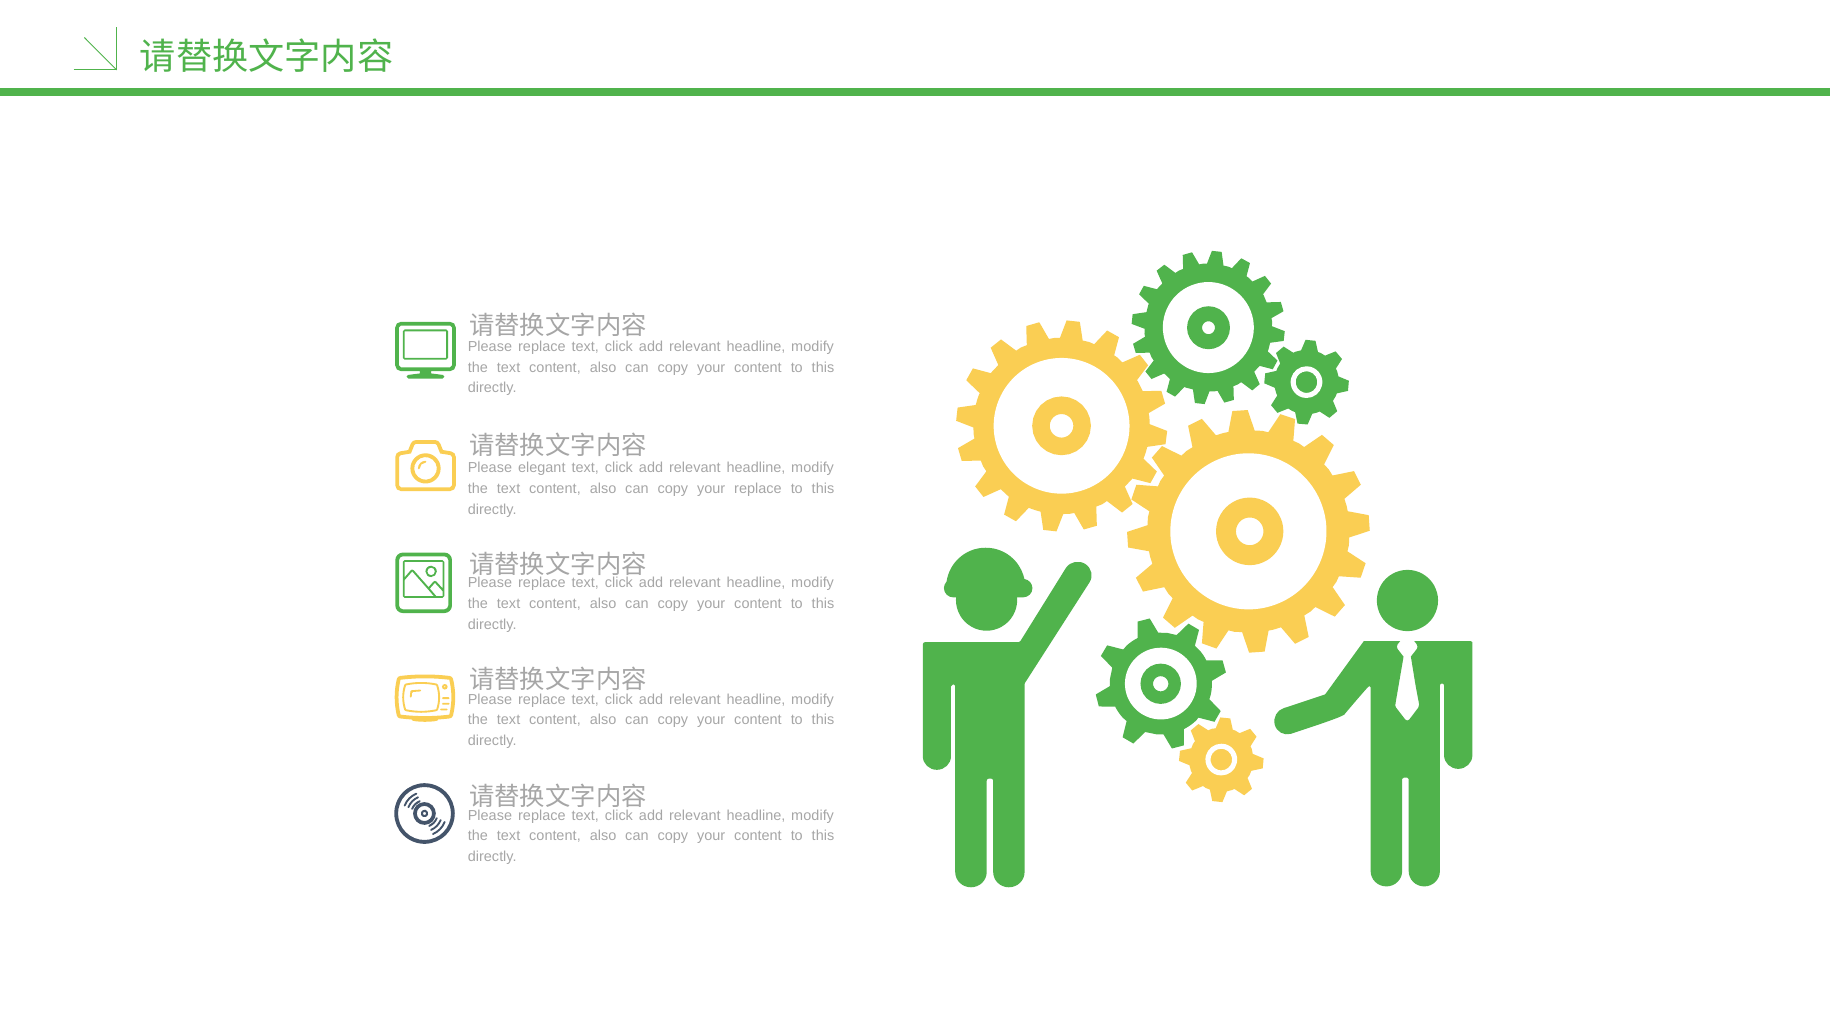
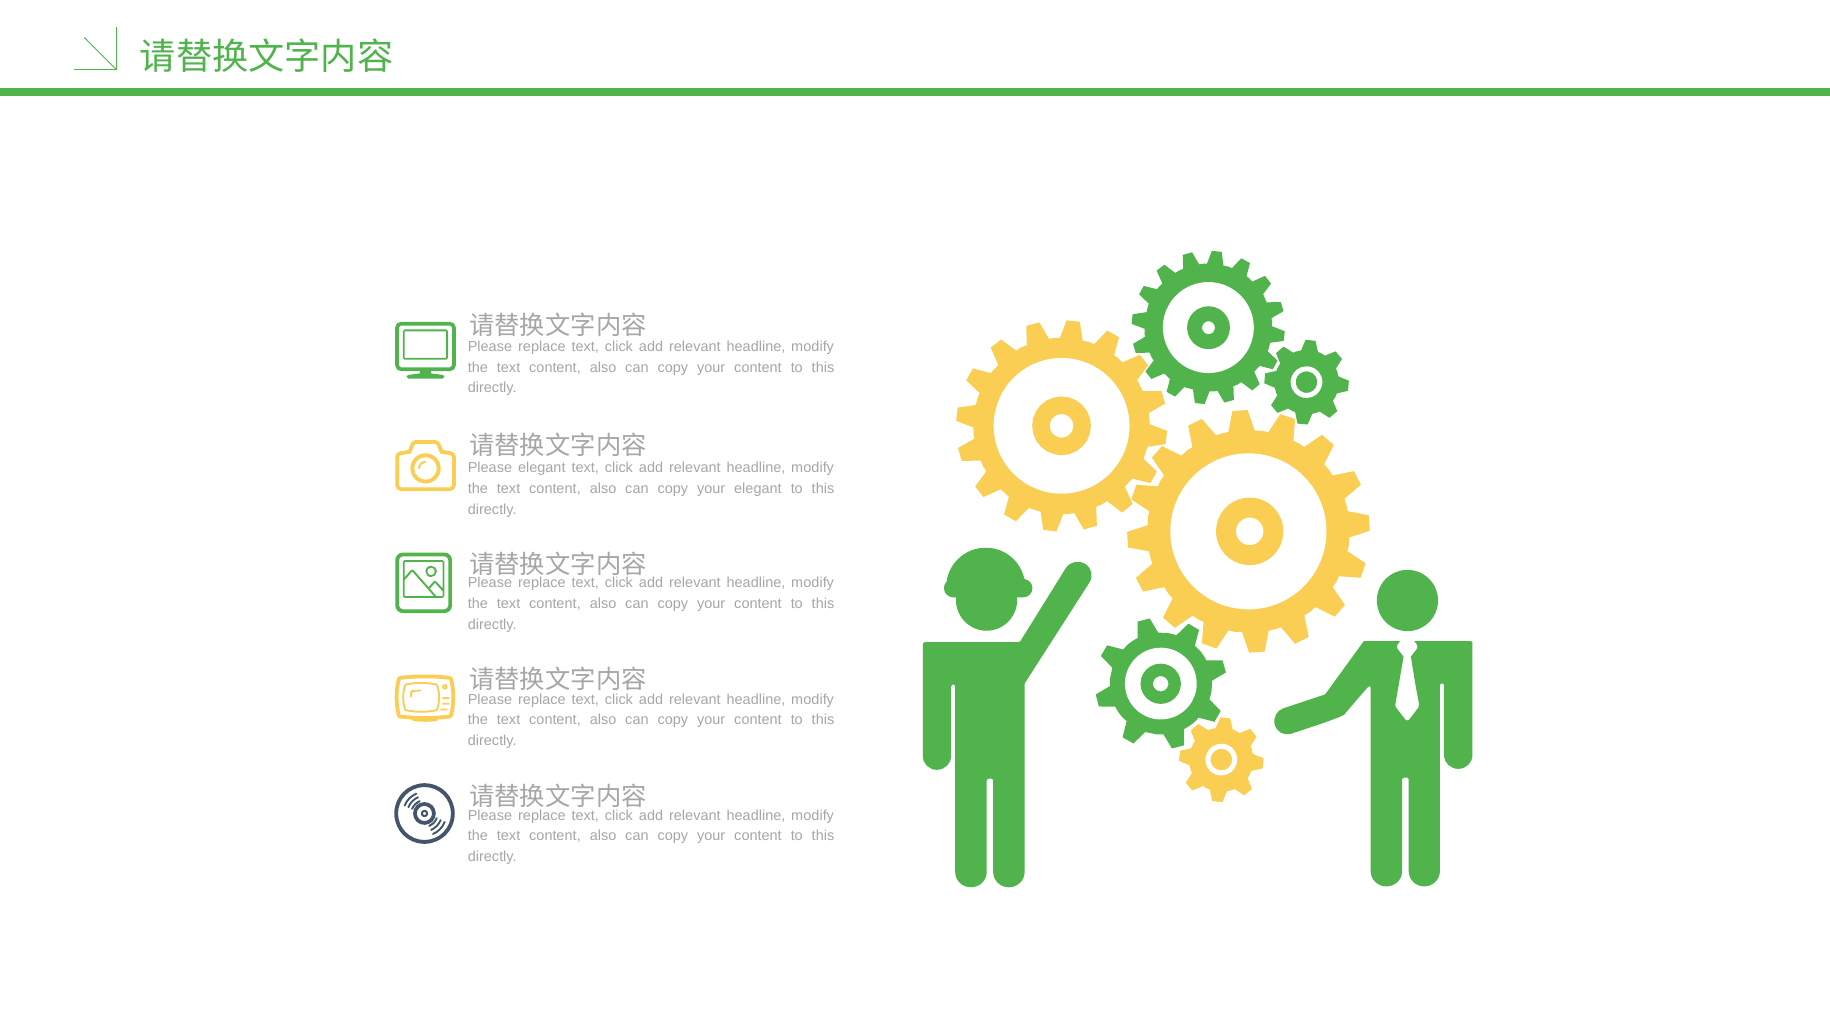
your replace: replace -> elegant (758, 489)
